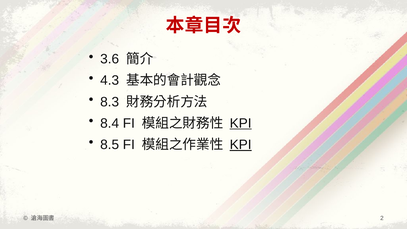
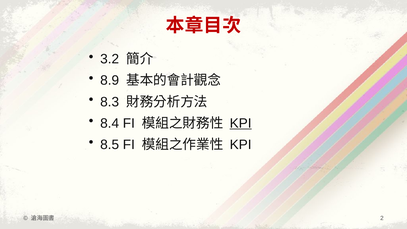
3.6: 3.6 -> 3.2 (110, 59)
4.3: 4.3 -> 8.9 (110, 80)
KPI underline: present -> none (241, 145)
